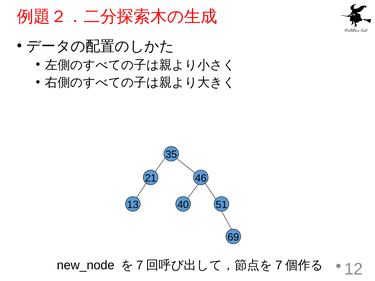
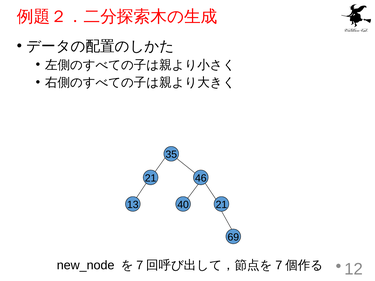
40 51: 51 -> 21 (221, 205)
